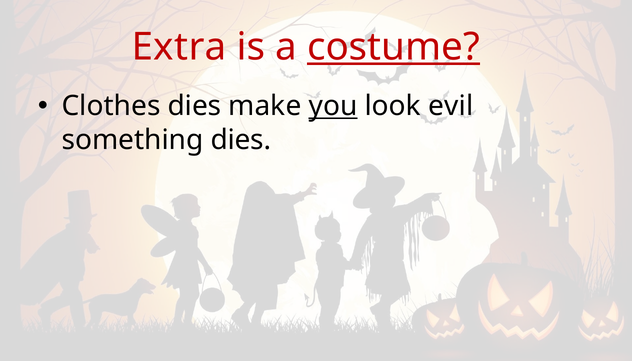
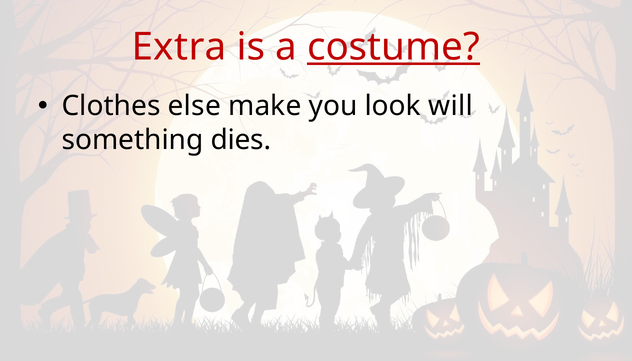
Clothes dies: dies -> else (194, 106)
you underline: present -> none (333, 106)
evil: evil -> will (451, 106)
